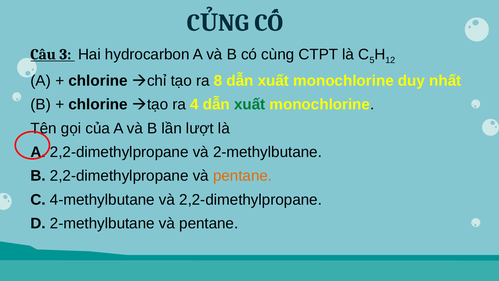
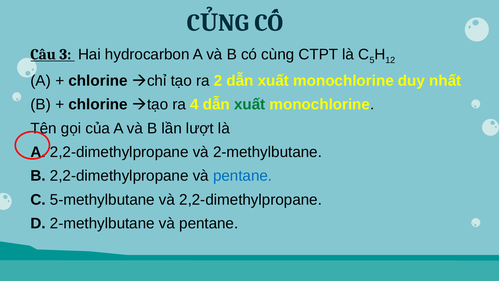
8: 8 -> 2 (218, 81)
pentane colour: orange -> blue (243, 176)
4-methylbutane: 4-methylbutane -> 5-methylbutane (102, 200)
